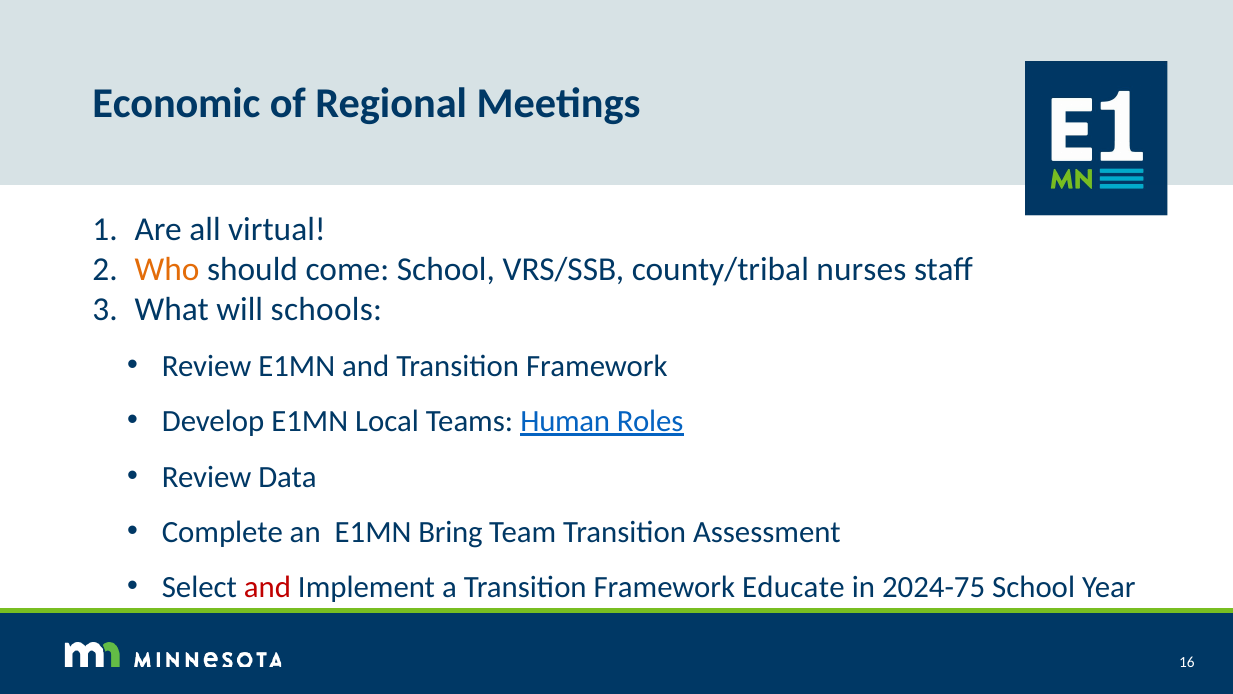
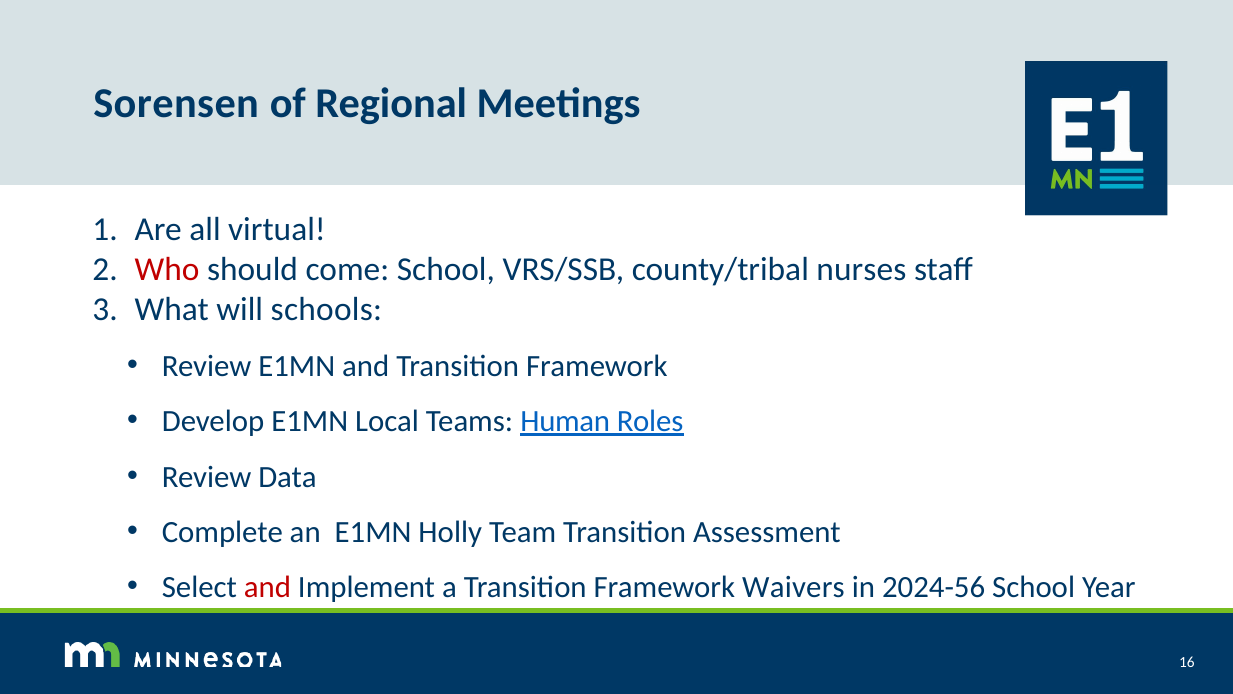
Economic: Economic -> Sorensen (176, 104)
Who colour: orange -> red (167, 270)
Bring: Bring -> Holly (450, 532)
Educate: Educate -> Waivers (793, 587)
2024-75: 2024-75 -> 2024-56 (934, 587)
